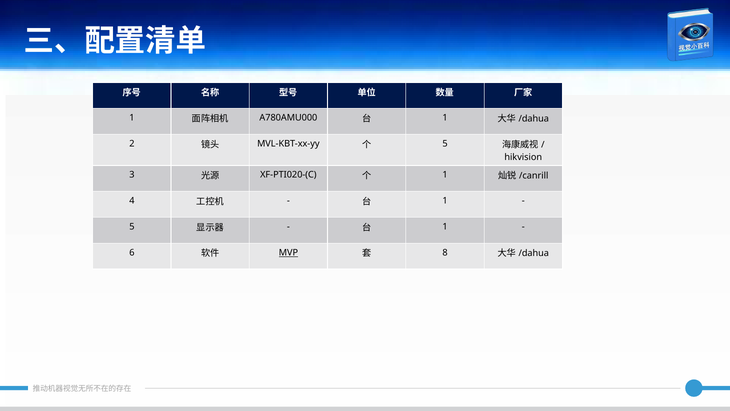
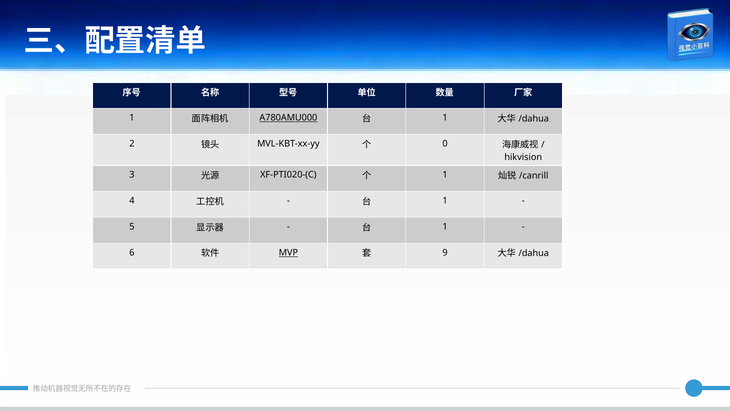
A780AMU000 underline: none -> present (288, 118)
5: 5 -> 0 (445, 144)
8: 8 -> 9 (445, 252)
